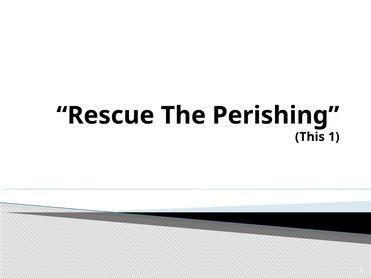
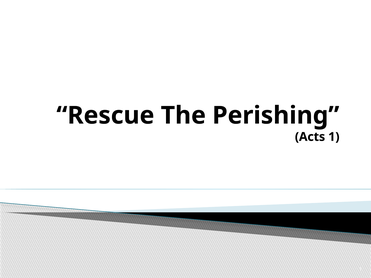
This: This -> Acts (310, 137)
